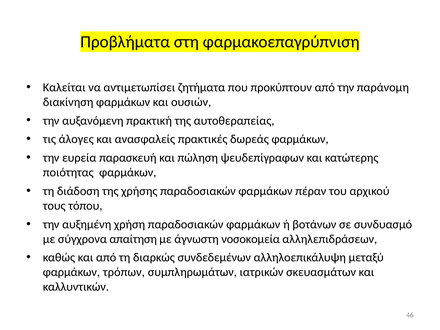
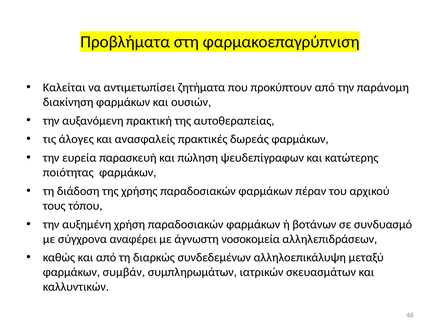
απαίτηση: απαίτηση -> αναφέρει (133, 239)
τρόπων: τρόπων -> συμβάν (124, 272)
